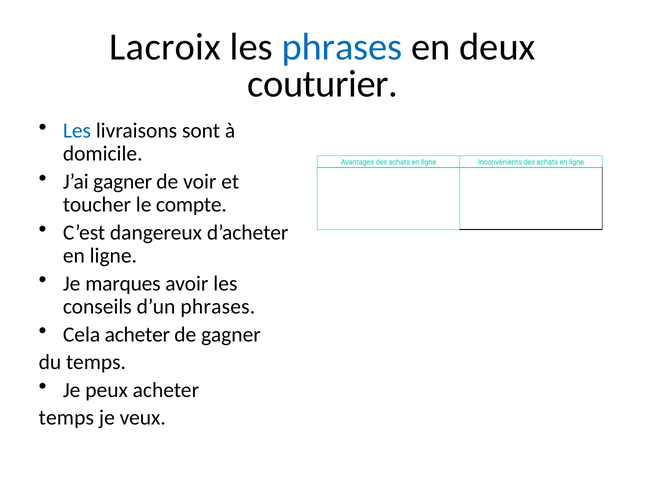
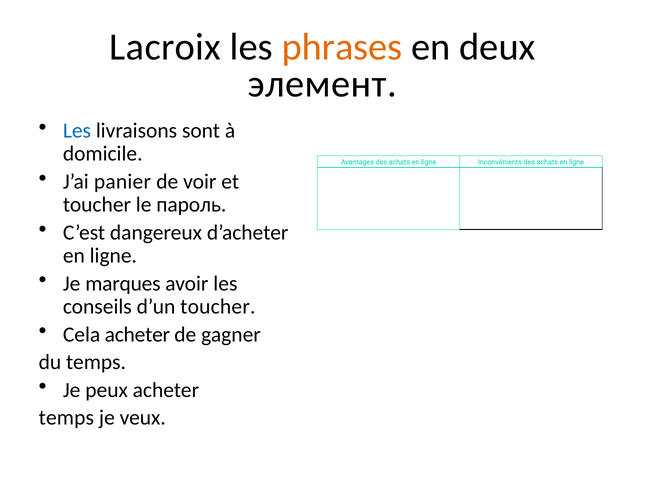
phrases colour: blue -> orange (342, 47)
couturier: couturier -> элемент (322, 84)
J’ai gagner: gagner -> panier (122, 181)
compte: compte -> пароль (191, 205)
d’un phrases: phrases -> toucher (218, 307)
